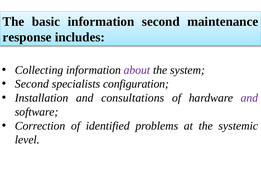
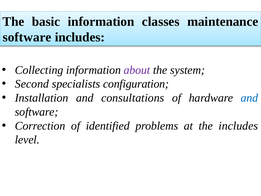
information second: second -> classes (161, 22)
response: response -> software (27, 37)
and colour: purple -> blue (249, 98)
the systemic: systemic -> includes (238, 126)
